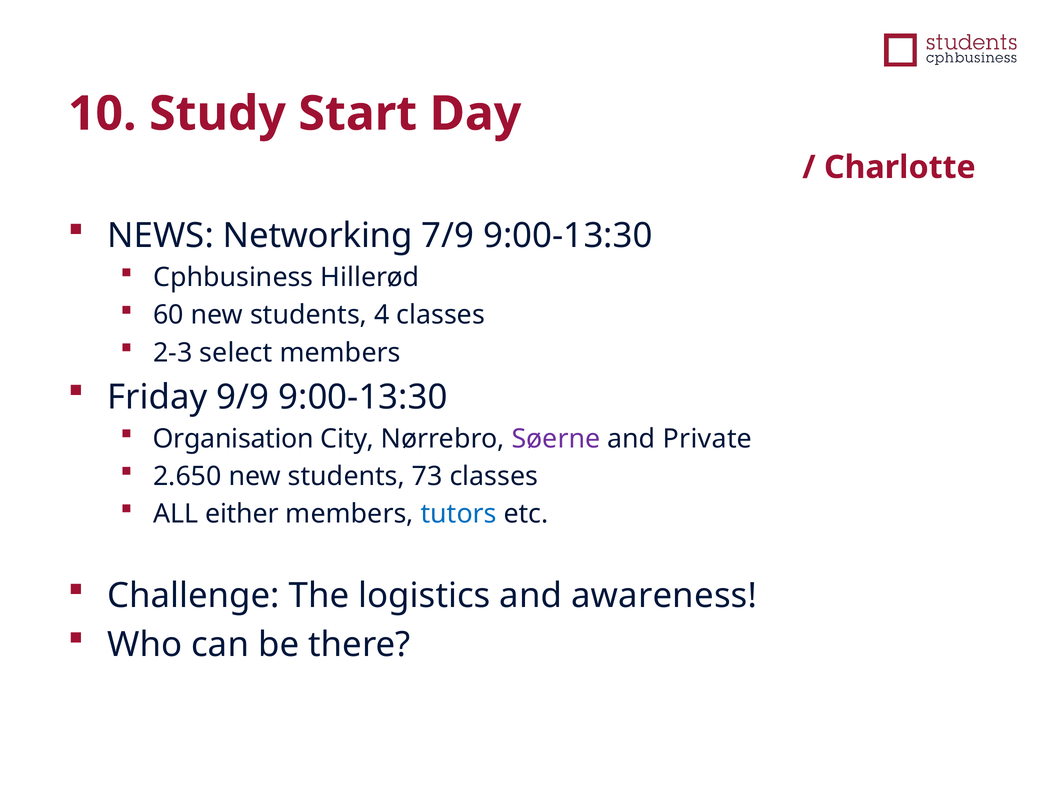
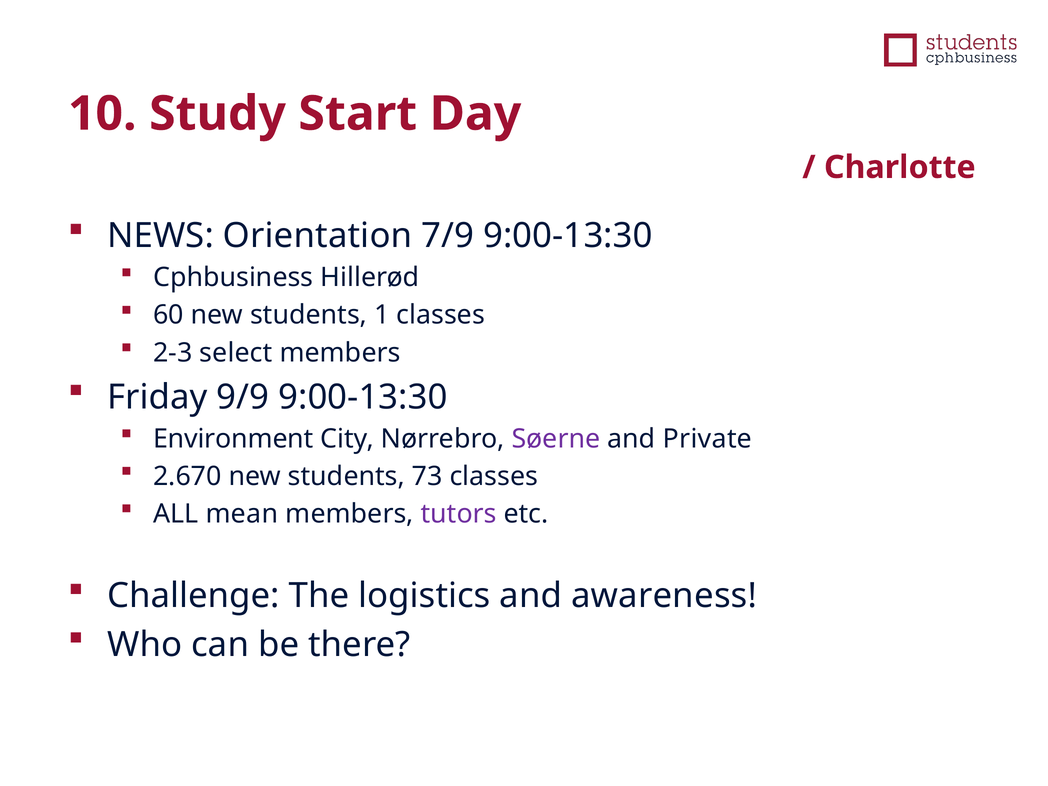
Networking: Networking -> Orientation (318, 236)
4: 4 -> 1 (382, 315)
Organisation: Organisation -> Environment (233, 439)
2.650: 2.650 -> 2.670 (187, 476)
either: either -> mean (242, 514)
tutors colour: blue -> purple (459, 514)
